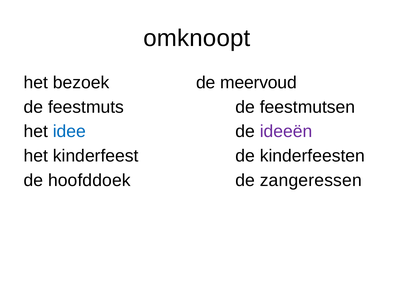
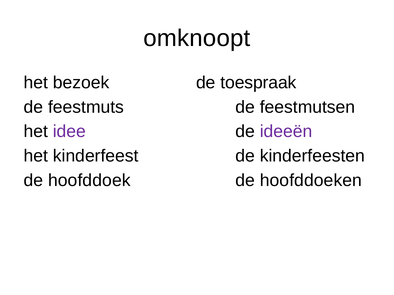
meervoud: meervoud -> toespraak (258, 83)
idee colour: blue -> purple (69, 132)
zangeressen: zangeressen -> hoofddoeken (311, 181)
